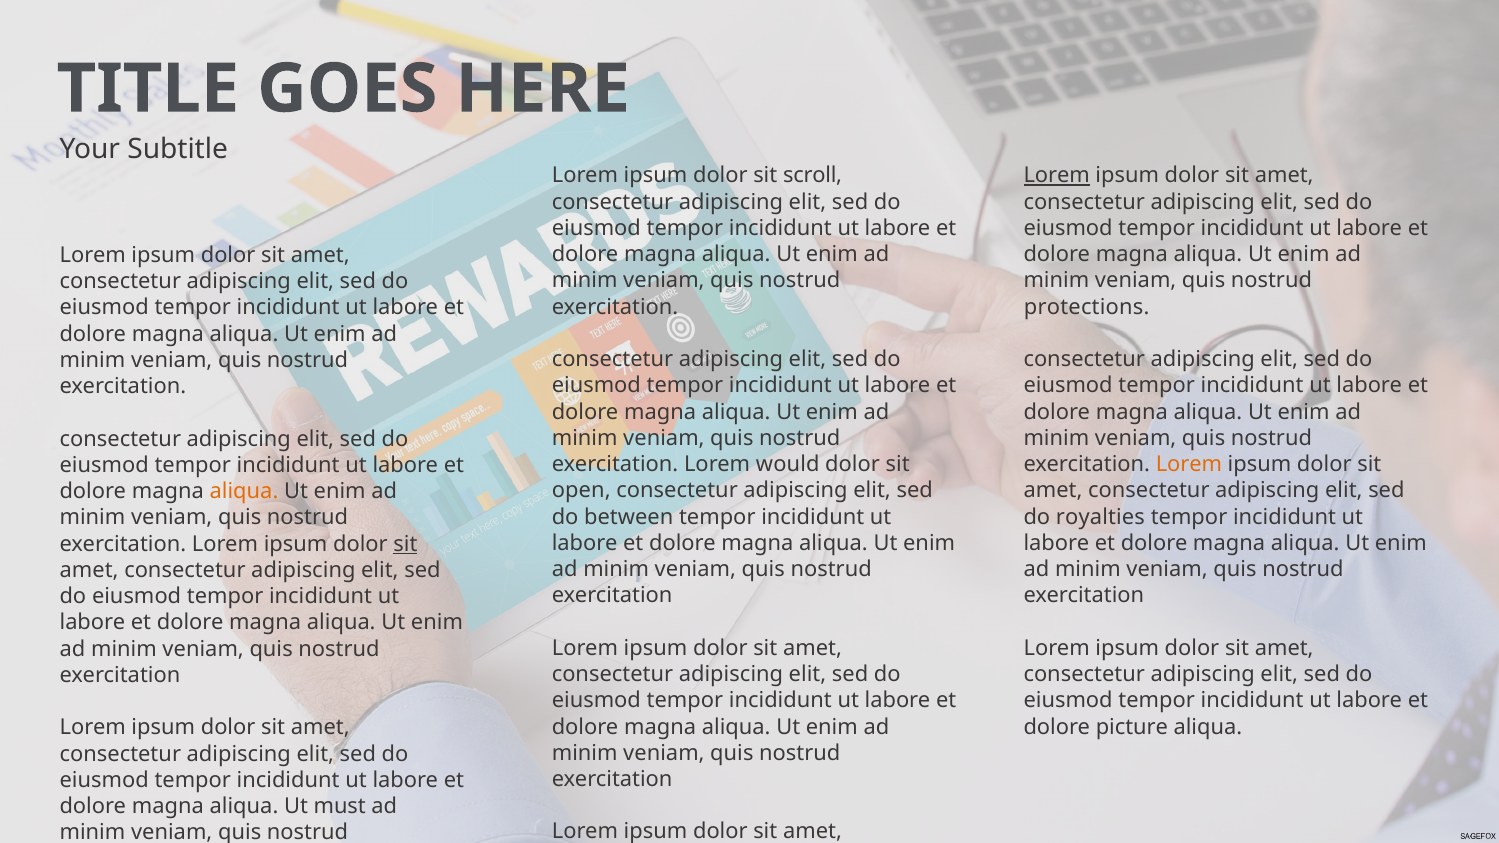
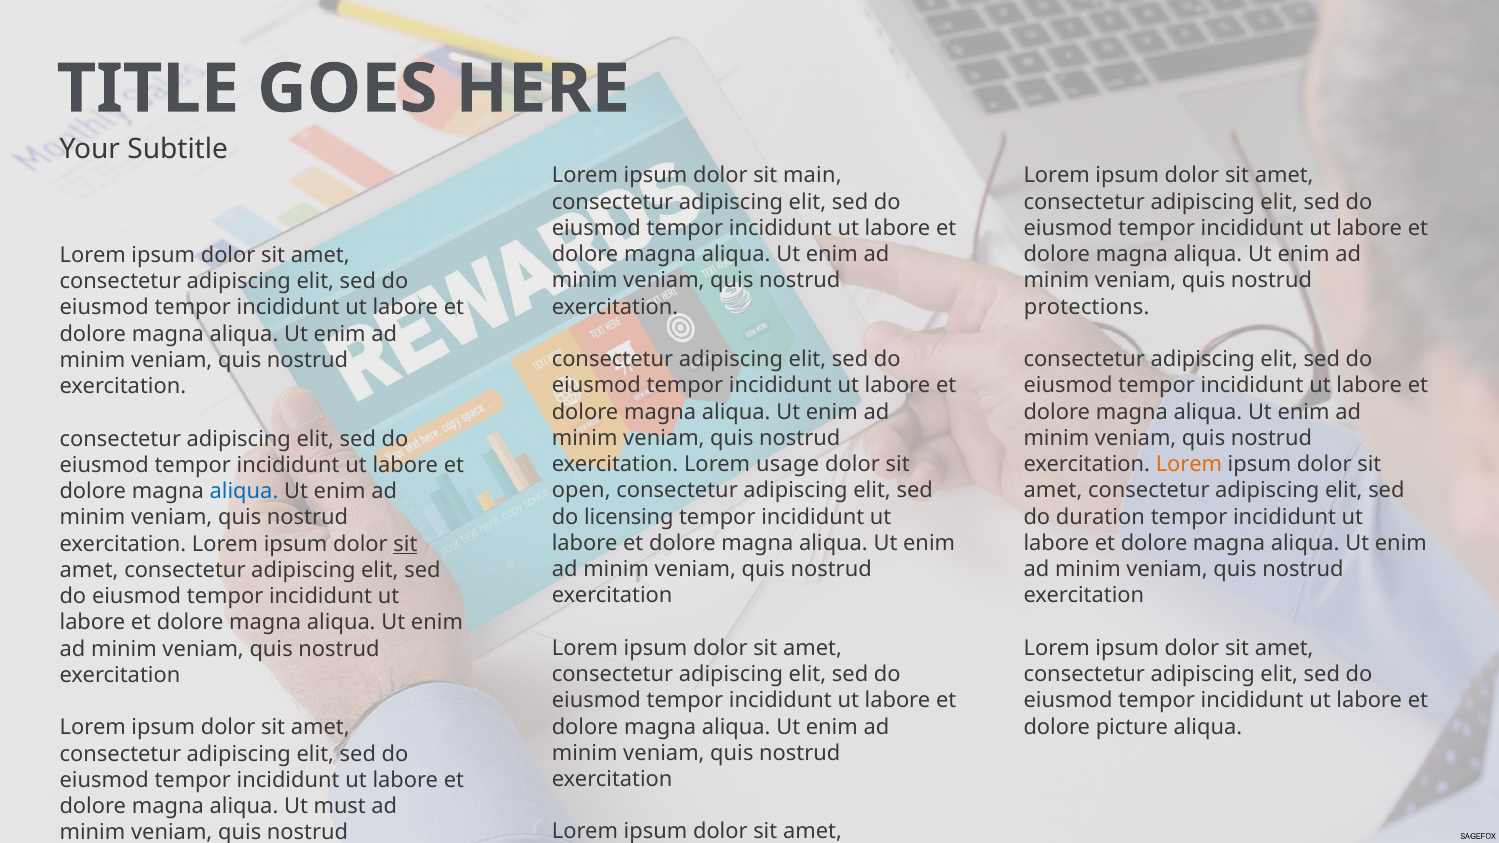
scroll: scroll -> main (812, 176)
Lorem underline: present -> none (1057, 176)
would: would -> usage (788, 464)
aliqua colour: orange -> blue (244, 491)
between: between -> licensing (629, 517)
royalties: royalties -> duration (1100, 517)
